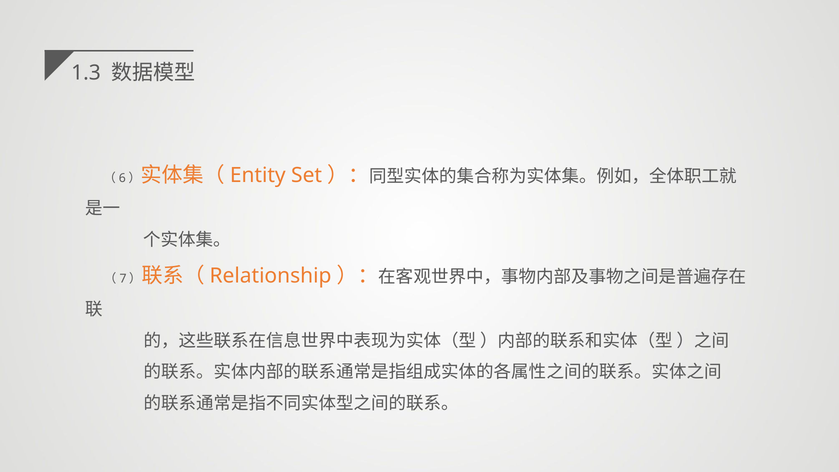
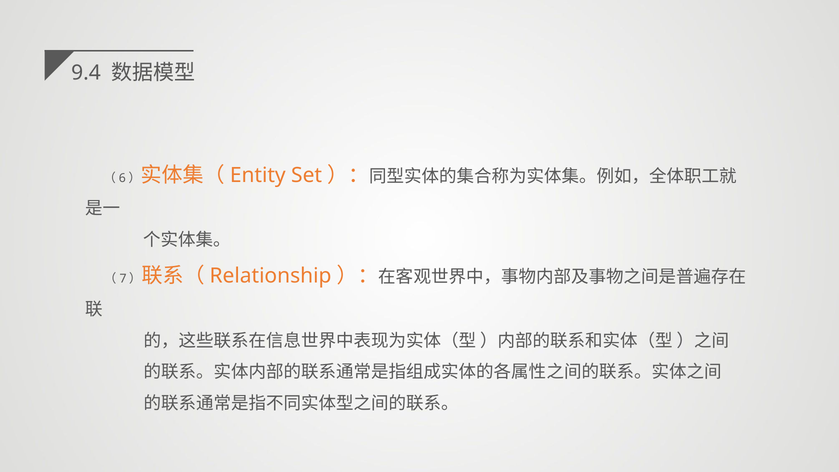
1.3: 1.3 -> 9.4 (86, 73)
